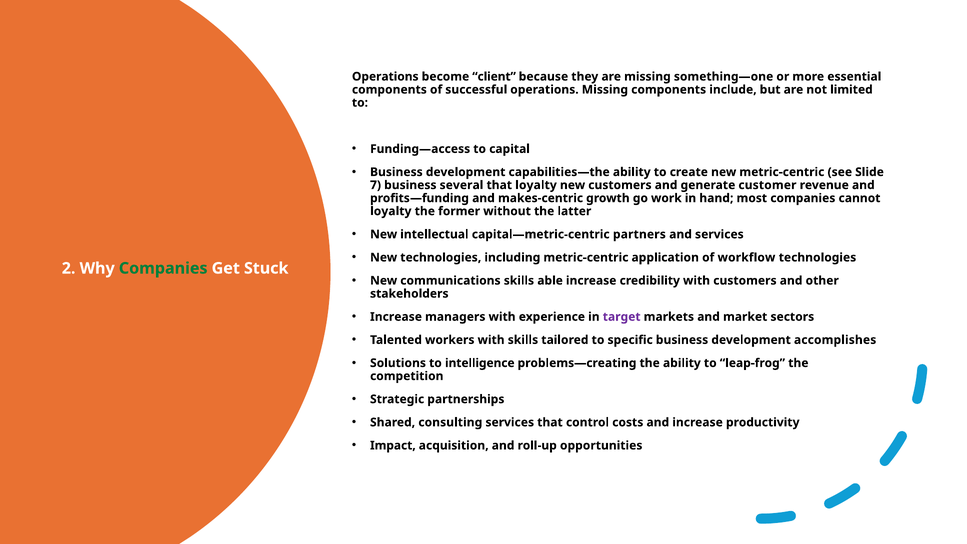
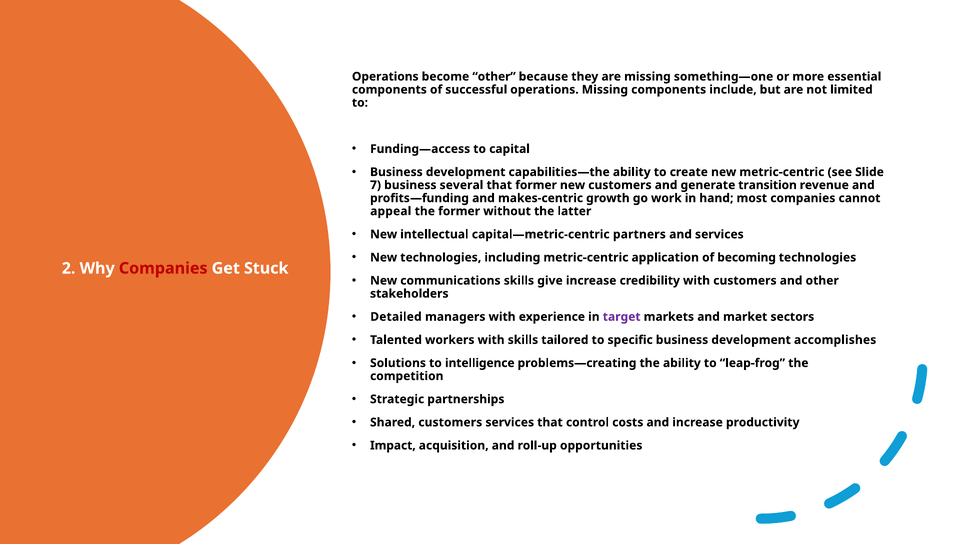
become client: client -> other (494, 77)
that loyalty: loyalty -> former (536, 185)
customer: customer -> transition (768, 185)
loyalty: loyalty -> appeal (391, 211)
workflow: workflow -> becoming (747, 257)
Companies colour: green -> red (163, 268)
able: able -> give (550, 281)
Increase: Increase -> Detailed (396, 317)
Shared consulting: consulting -> customers (450, 422)
